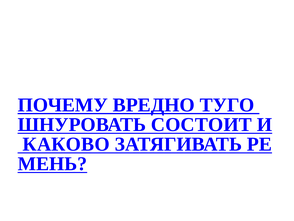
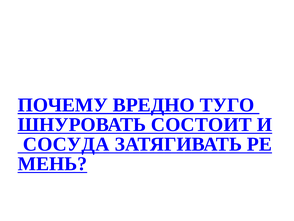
КАКОВО: КАКОВО -> СОСУДА (66, 144)
